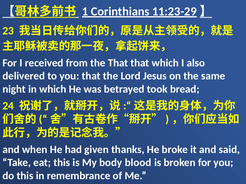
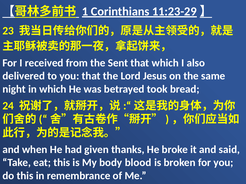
the That: That -> Sent (118, 63)
